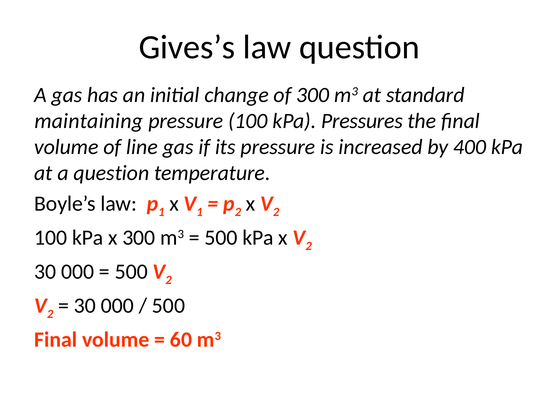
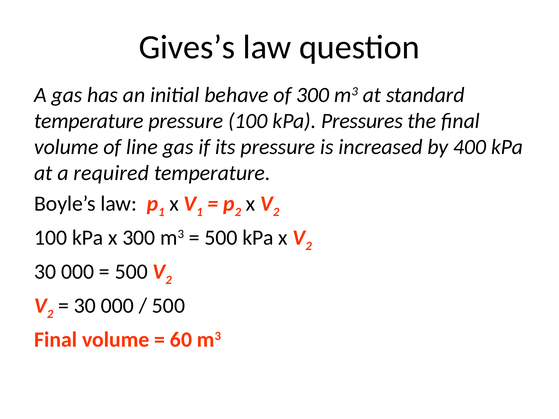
change: change -> behave (237, 95)
maintaining: maintaining -> temperature (89, 121)
a question: question -> required (111, 173)
